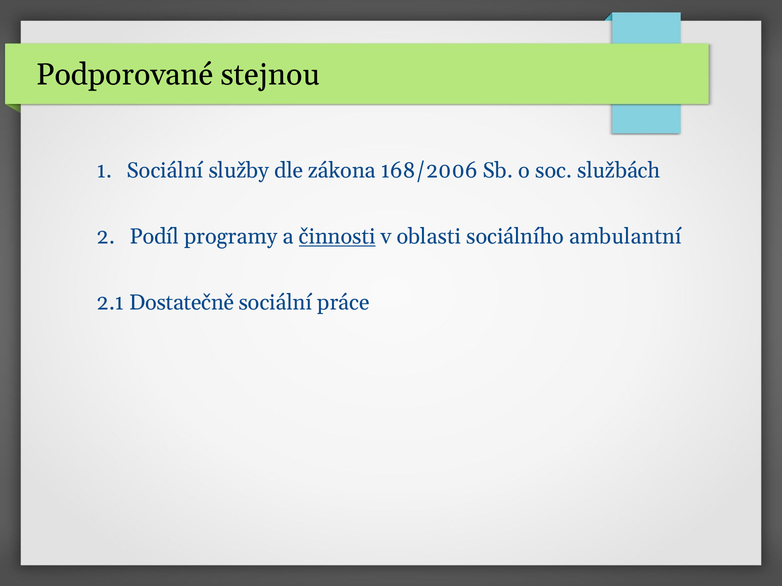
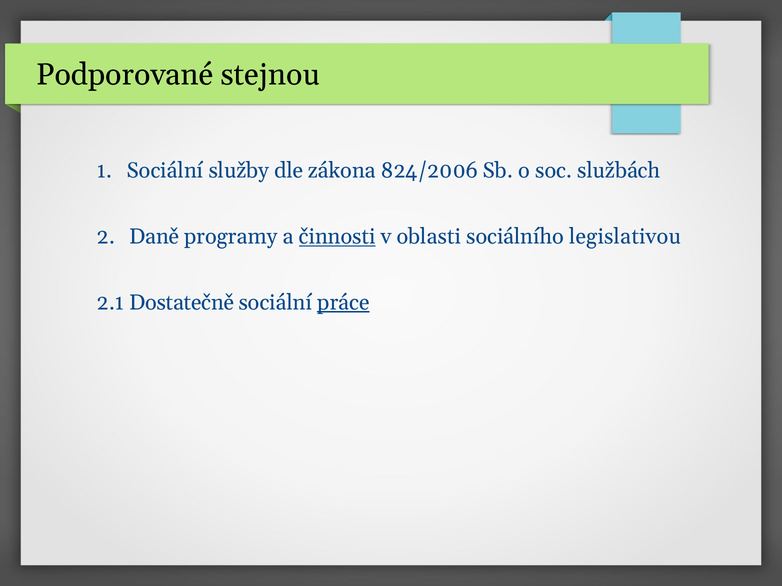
168/2006: 168/2006 -> 824/2006 (429, 171)
Podíl: Podíl -> Daně (154, 237)
ambulantní: ambulantní -> legislativou (625, 237)
práce underline: none -> present (343, 303)
